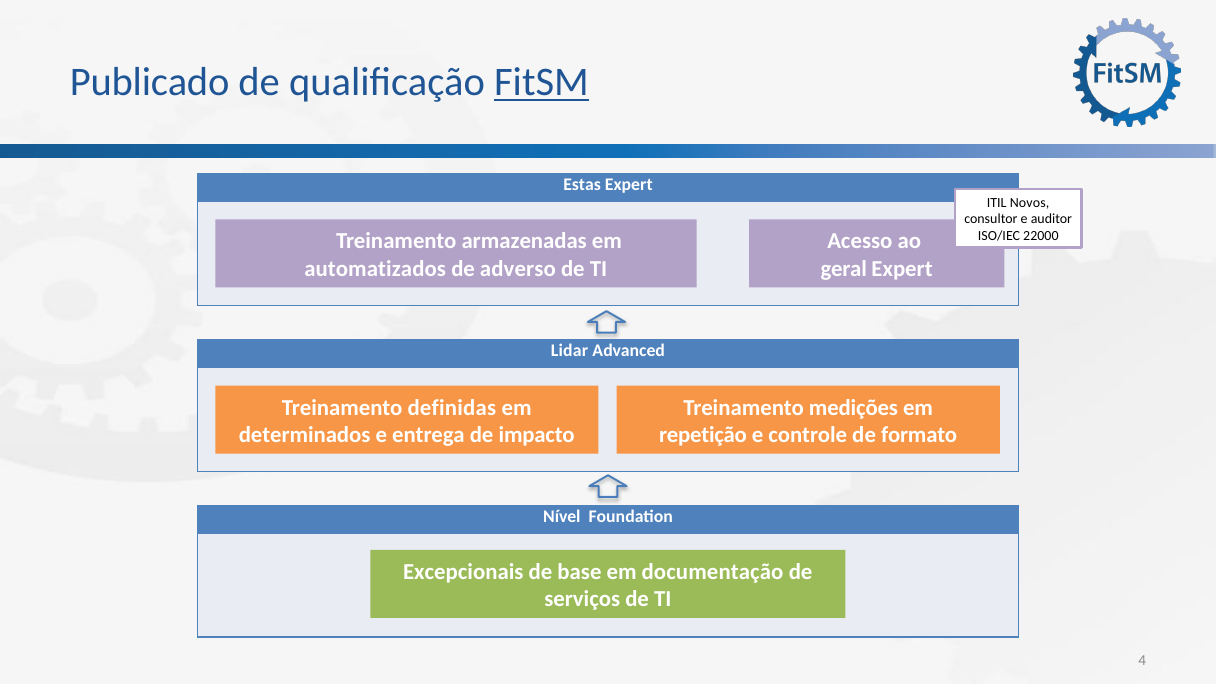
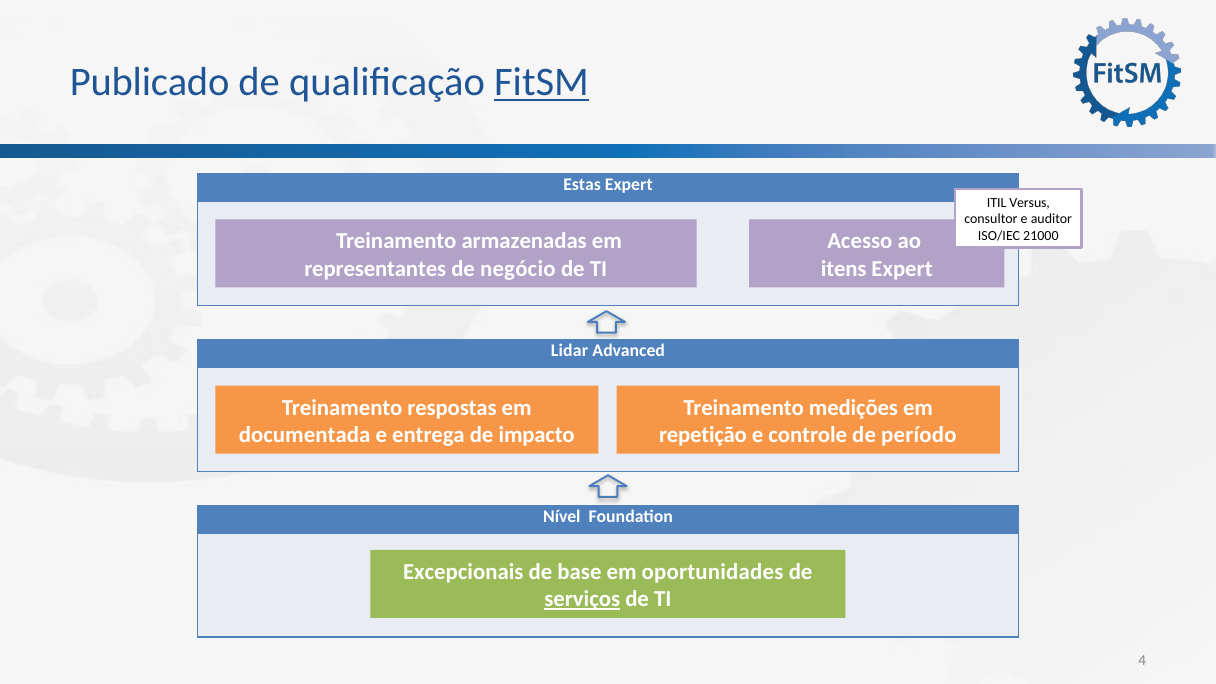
Novos: Novos -> Versus (1030, 203)
22000: 22000 -> 21000 (1041, 236)
automatizados: automatizados -> representantes (375, 269)
adverso: adverso -> negócio (518, 269)
geral: geral -> itens (844, 269)
definidas: definidas -> respostas (452, 408)
determinados: determinados -> documentada (305, 435)
formato: formato -> período (919, 435)
documentação: documentação -> oportunidades (712, 572)
serviços underline: none -> present (582, 599)
